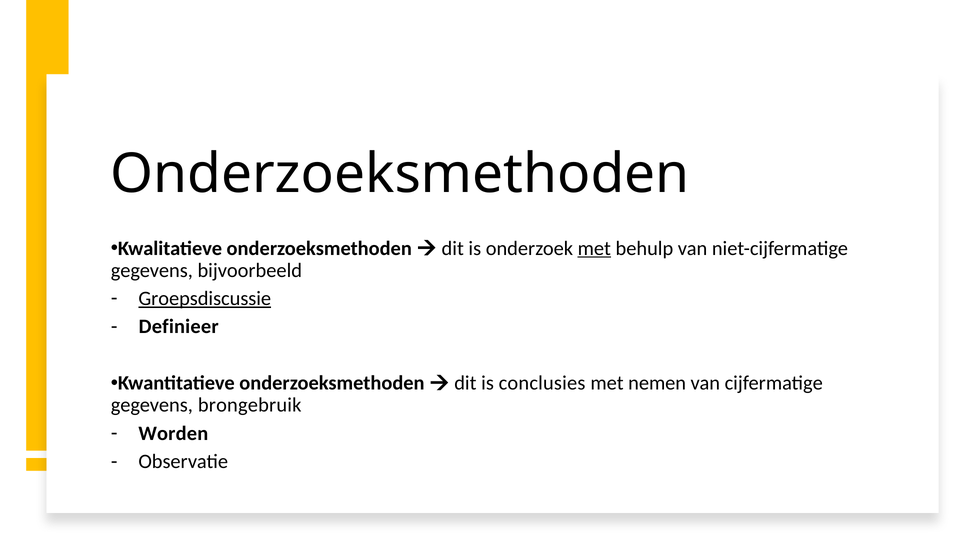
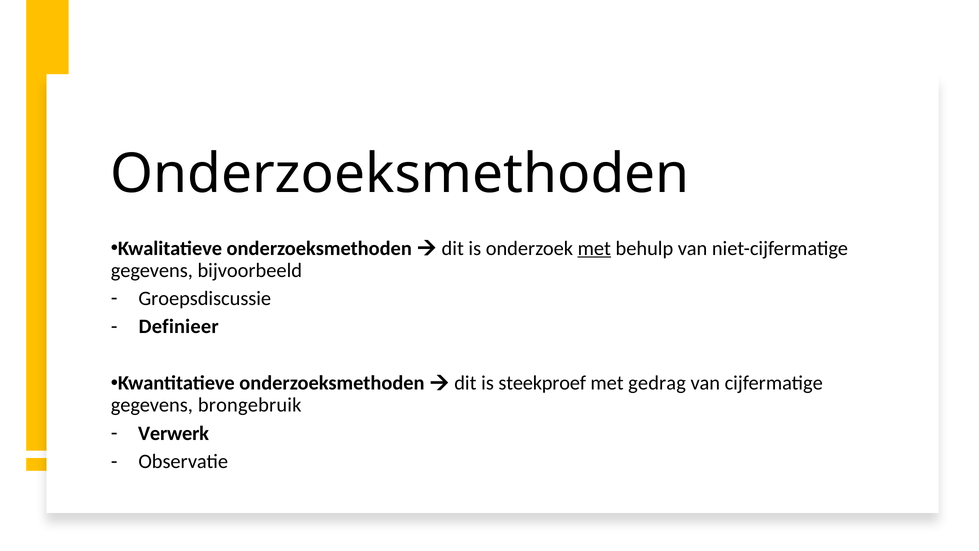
Groepsdiscussie underline: present -> none (205, 298)
conclusies: conclusies -> steekproef (542, 383)
nemen: nemen -> gedrag (657, 383)
Worden: Worden -> Verwerk (174, 433)
